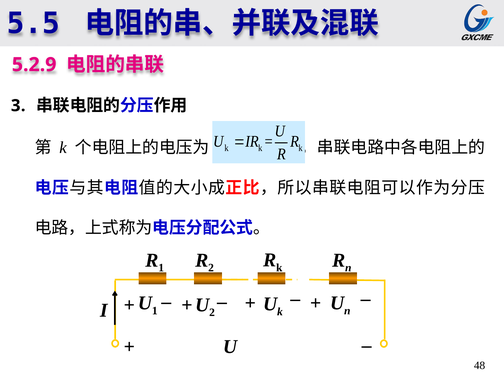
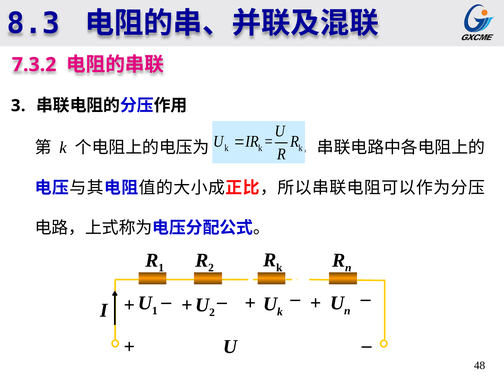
5.5: 5.5 -> 8.3 (33, 24)
5.2.9: 5.2.9 -> 7.3.2 (34, 65)
